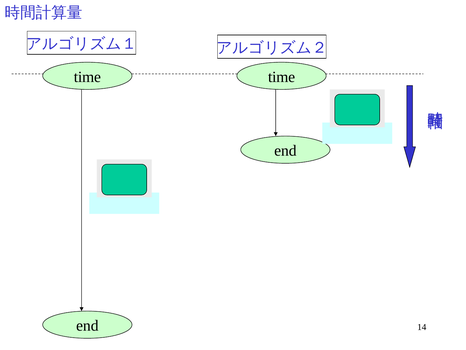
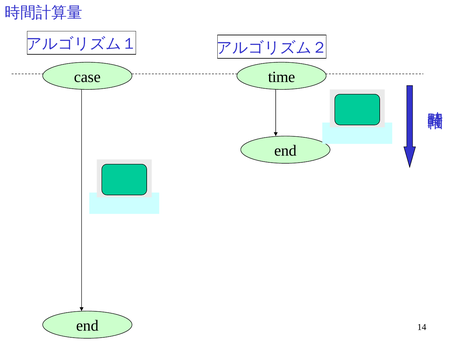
time: time -> case (87, 77)
